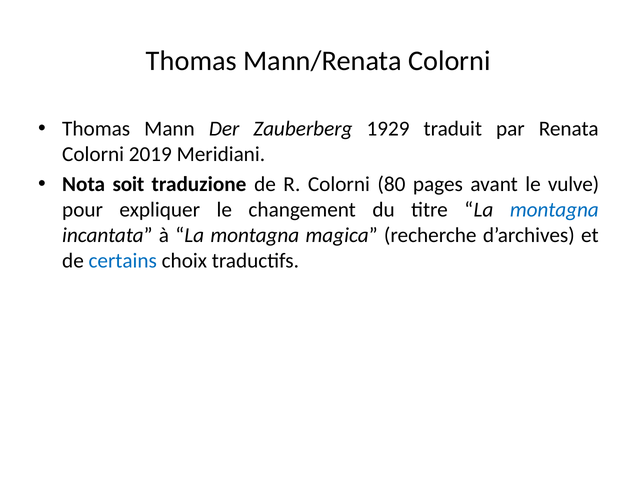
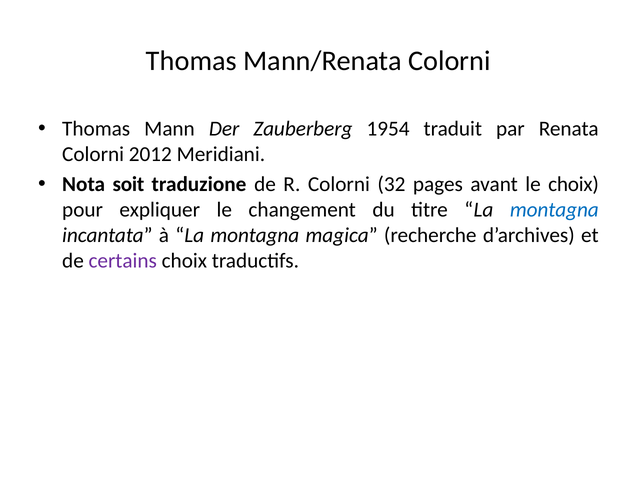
1929: 1929 -> 1954 (388, 129)
2019: 2019 -> 2012 (150, 154)
80: 80 -> 32 (391, 184)
le vulve: vulve -> choix (574, 184)
certains colour: blue -> purple (123, 261)
